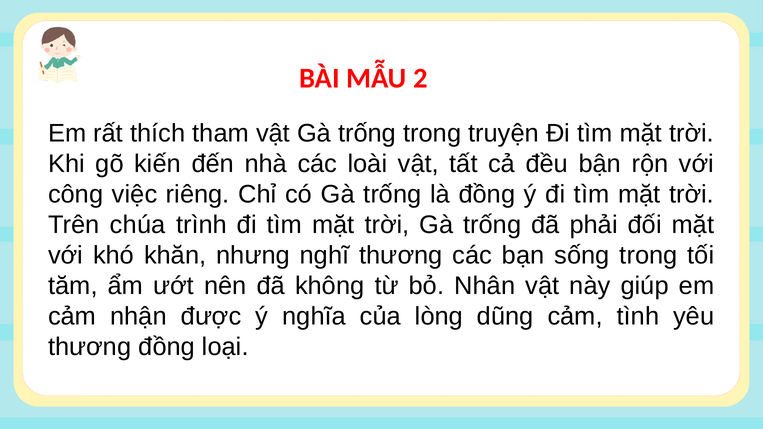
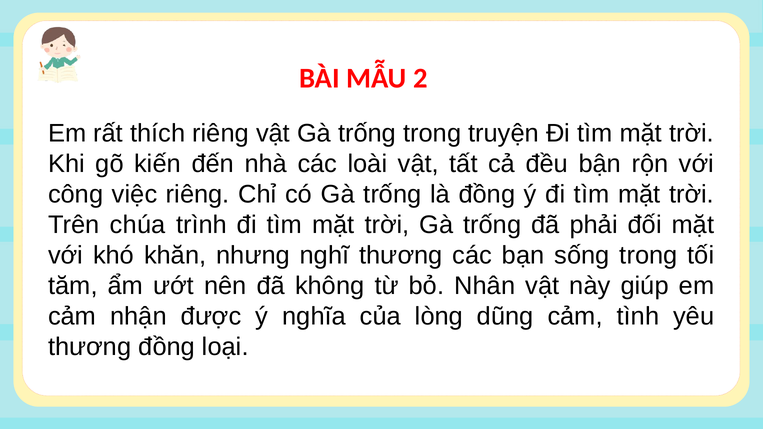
thích tham: tham -> riêng (221, 133)
